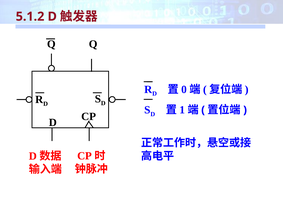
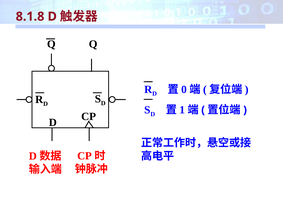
5.1.2: 5.1.2 -> 8.1.8 (30, 17)
